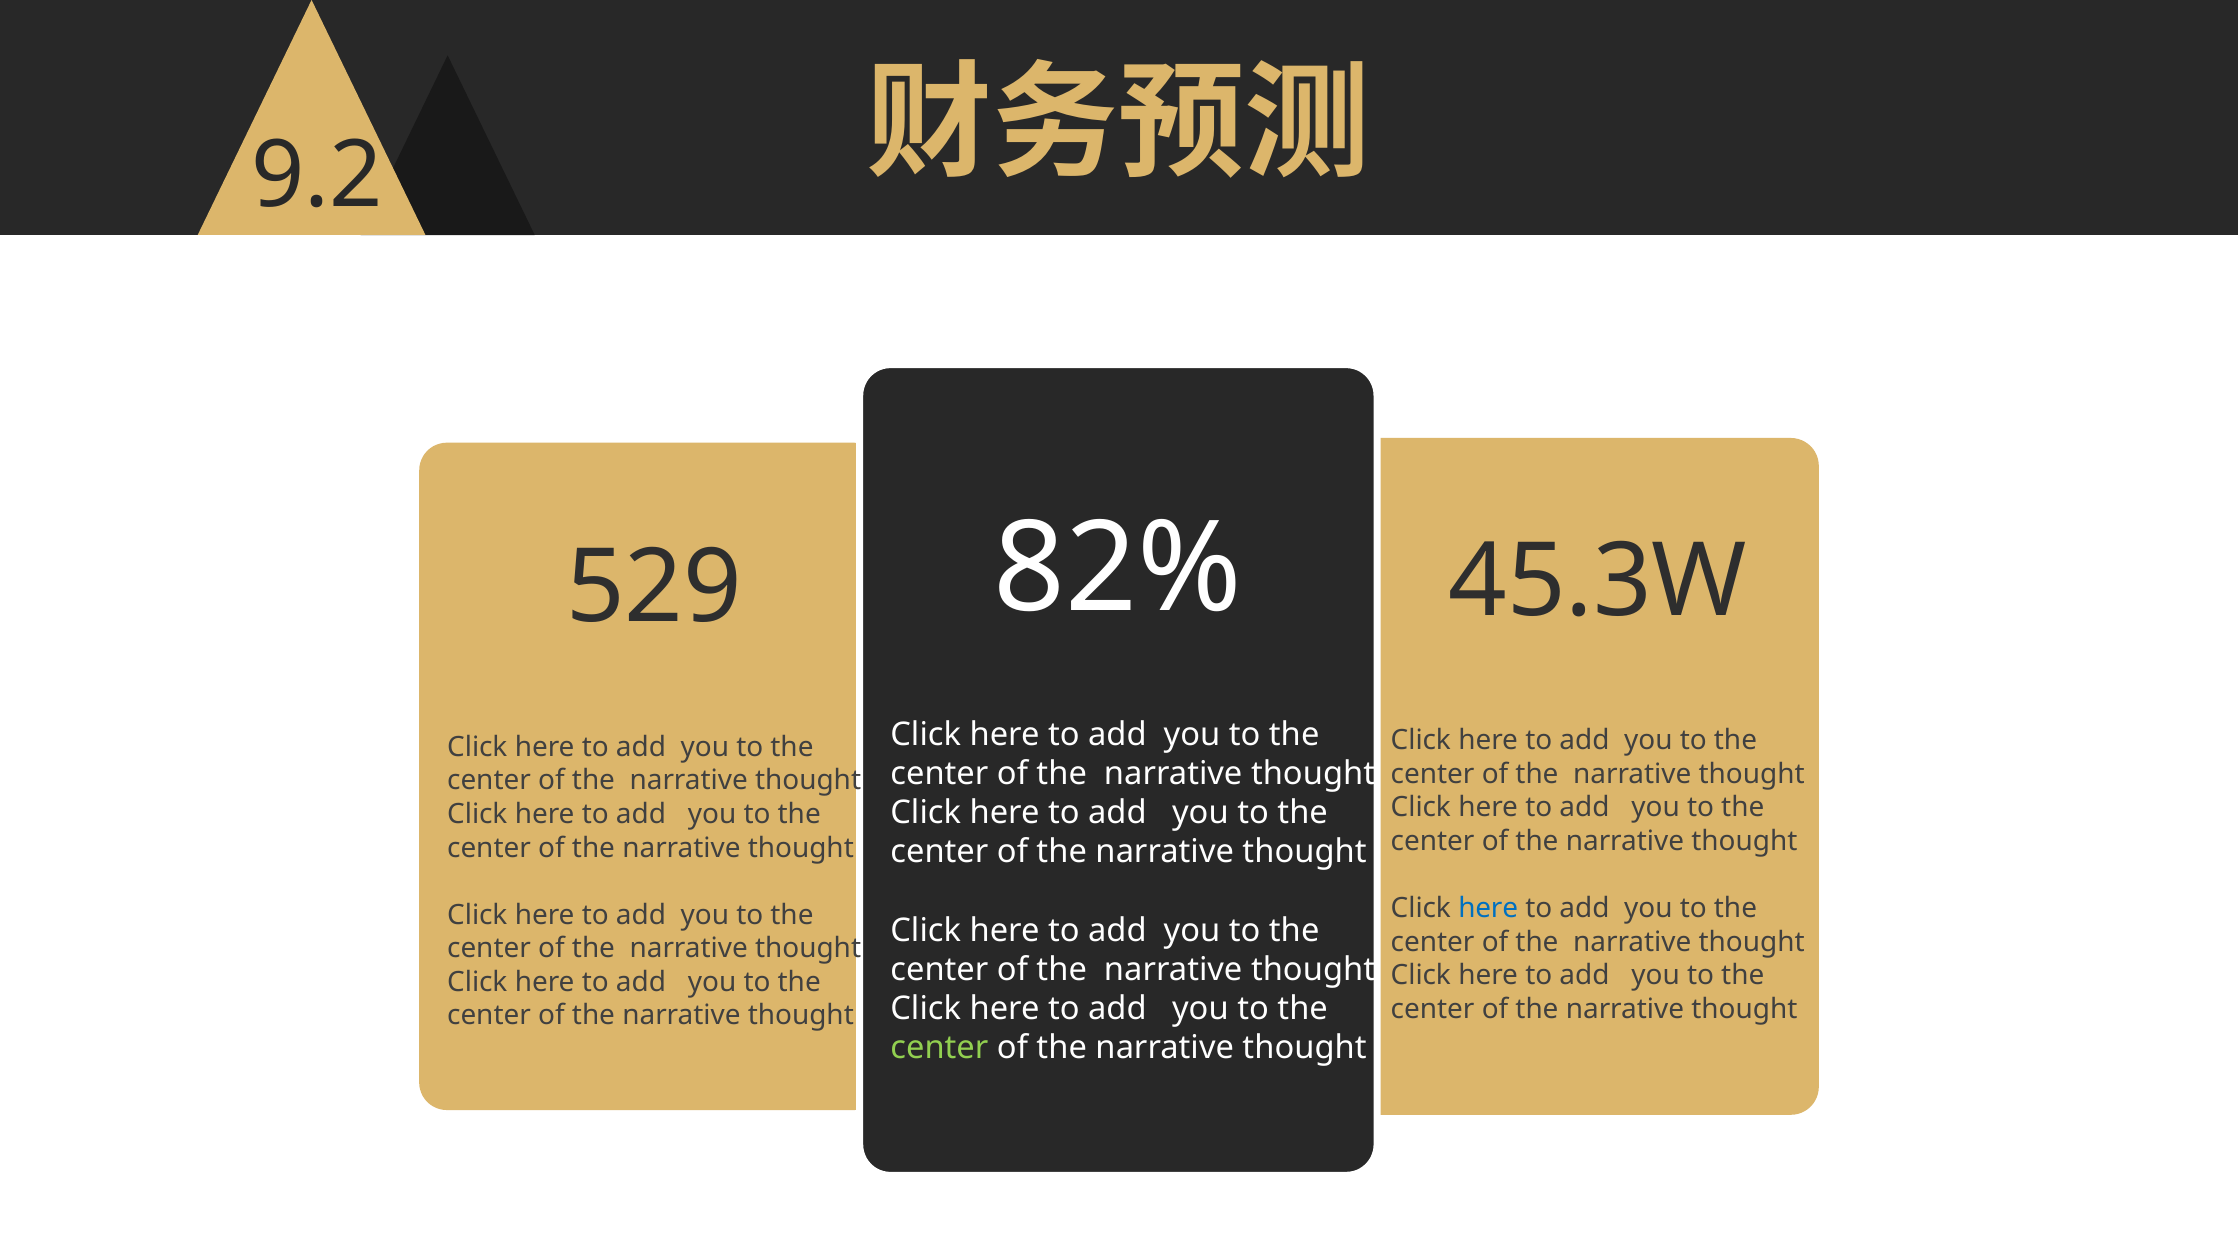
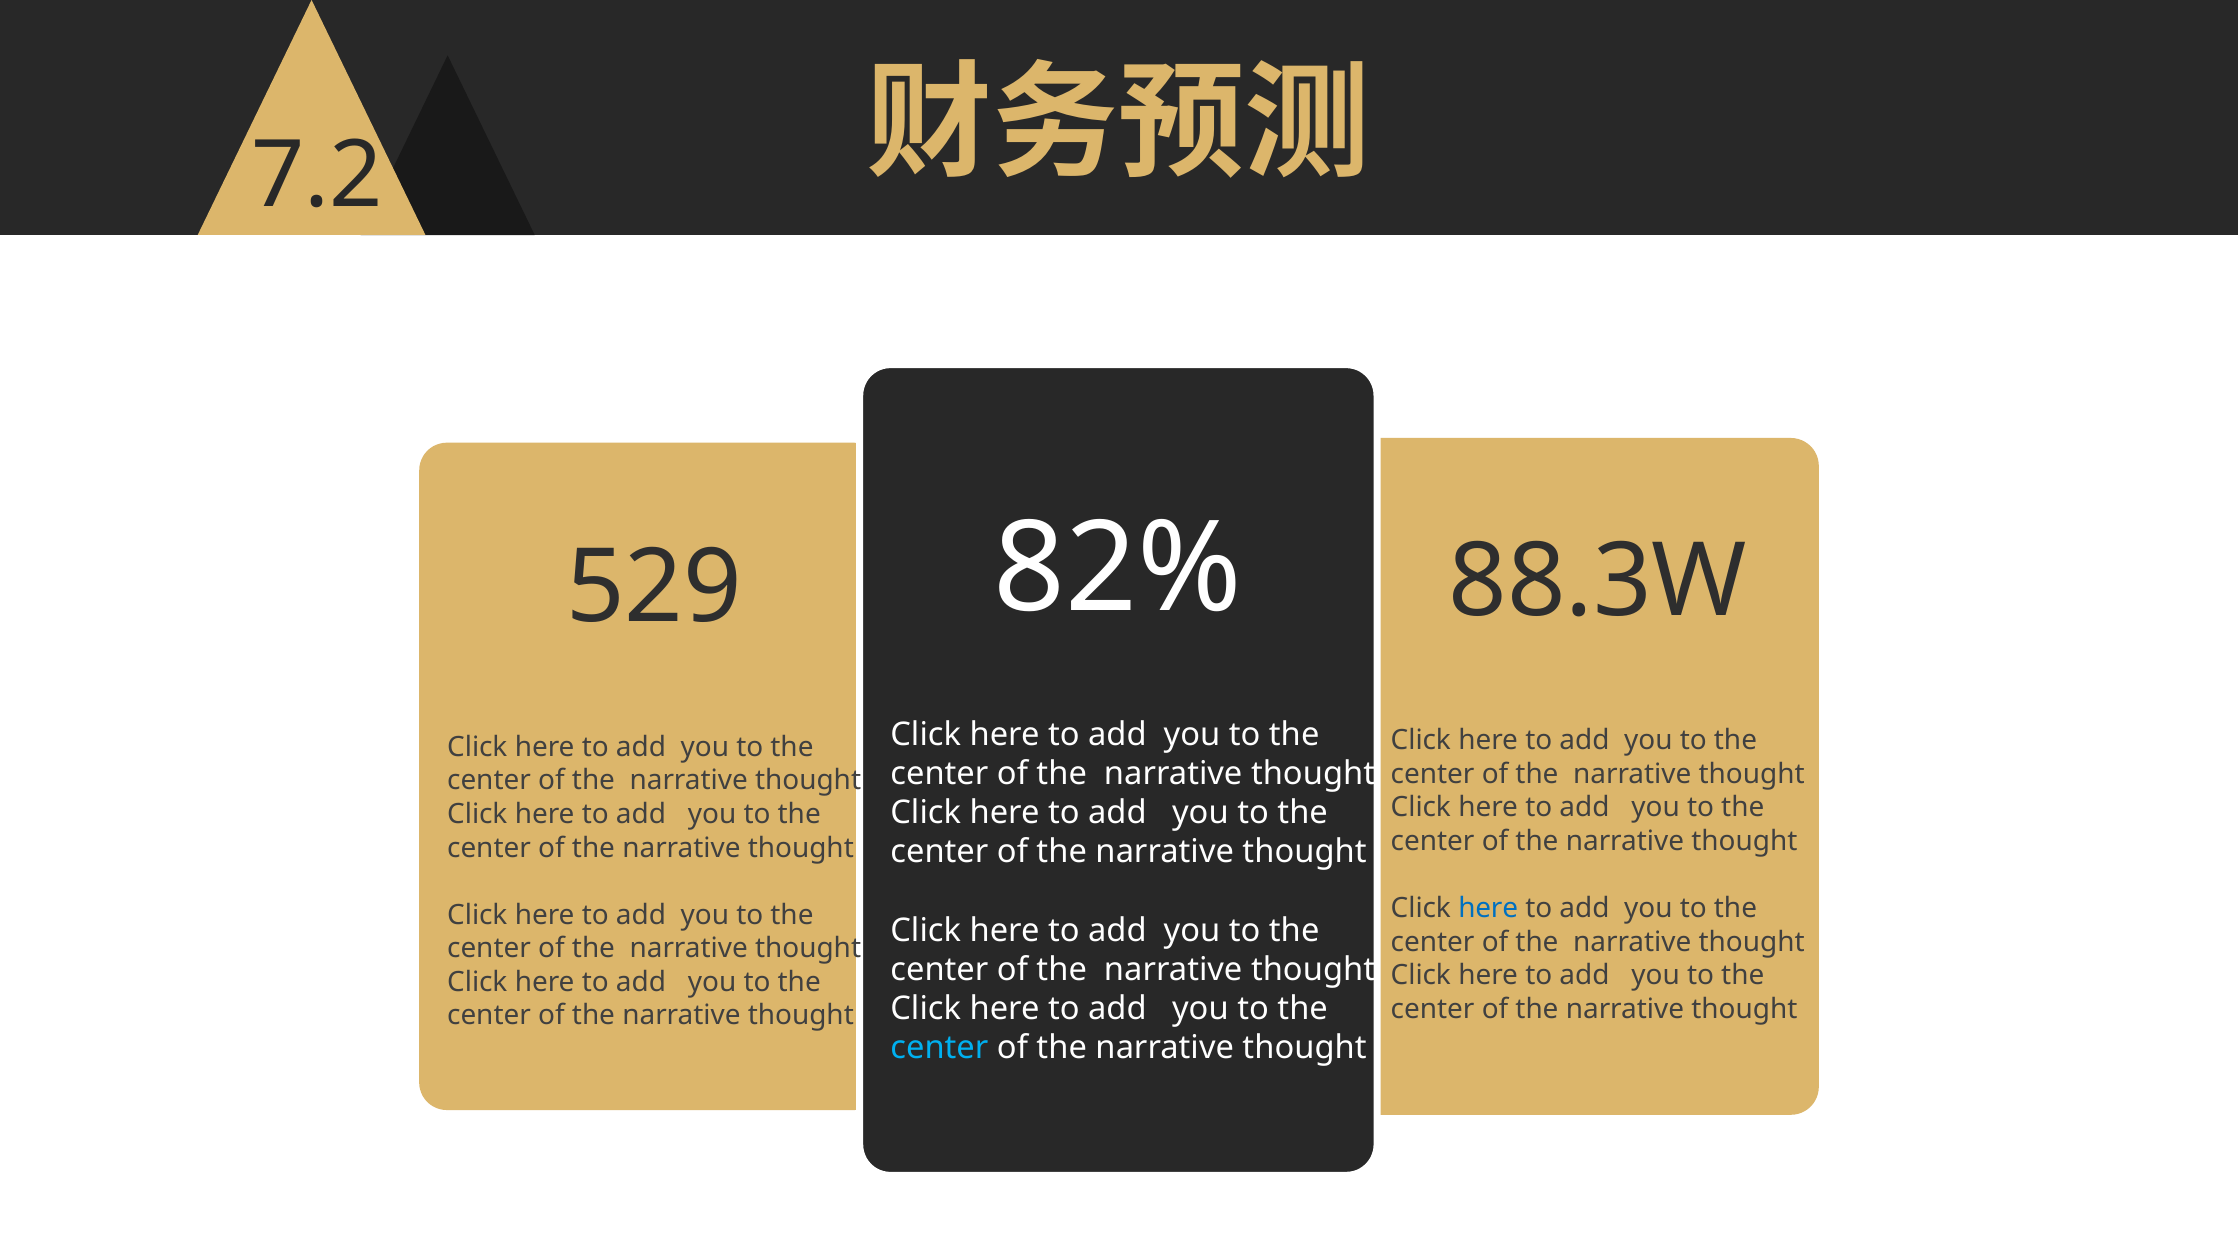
9.2: 9.2 -> 7.2 (317, 176)
45.3W: 45.3W -> 88.3W (1598, 582)
center colour: light green -> light blue (939, 1048)
